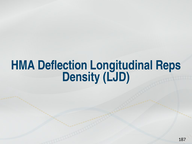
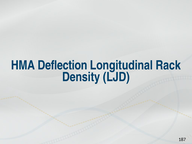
Reps: Reps -> Rack (168, 65)
